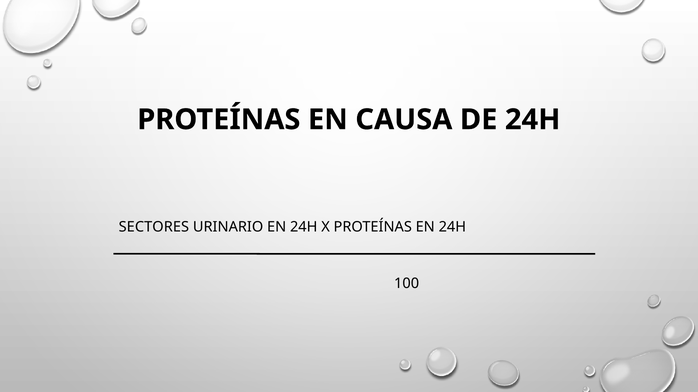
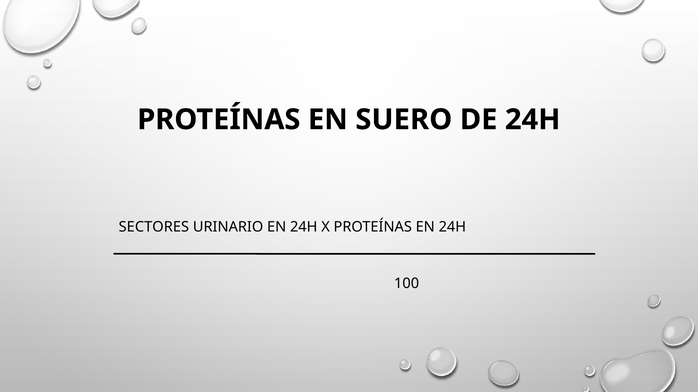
CAUSA: CAUSA -> SUERO (404, 120)
